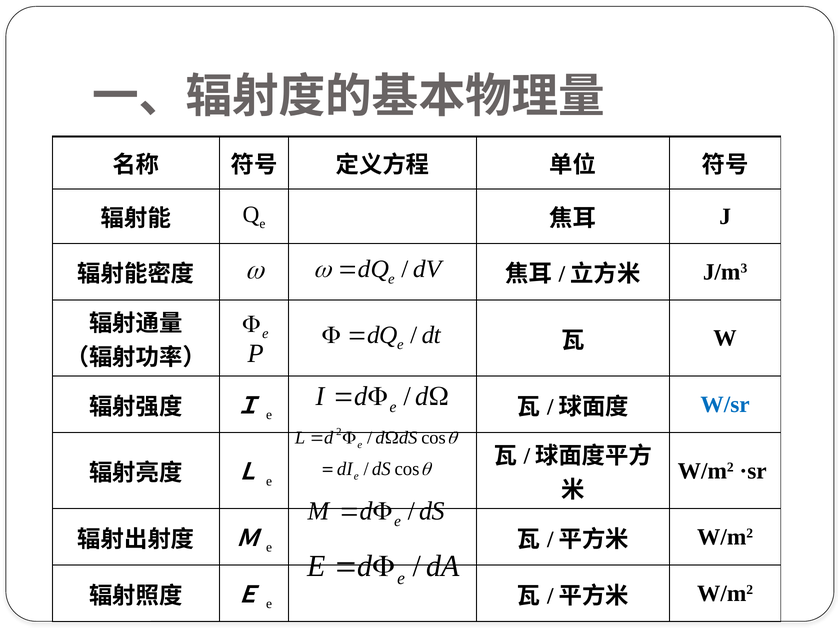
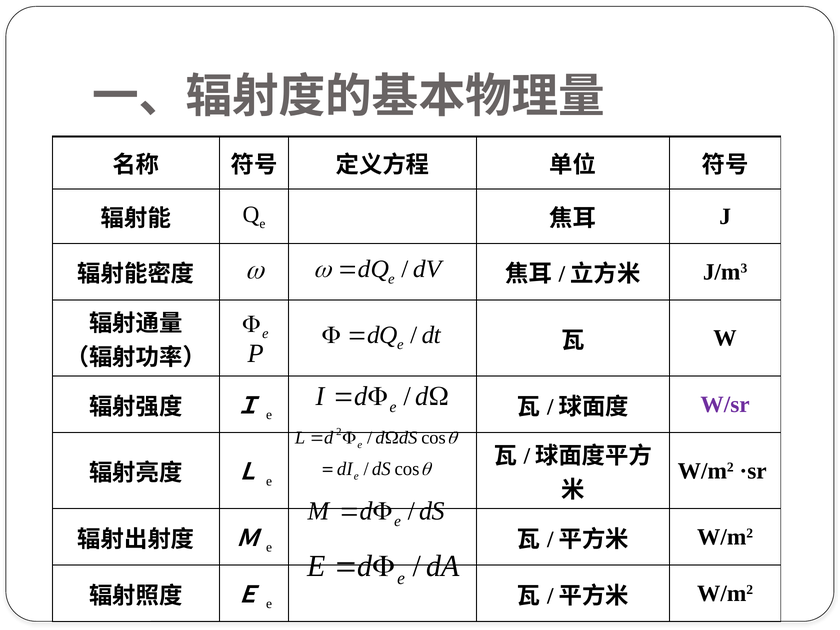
W/sr colour: blue -> purple (725, 405)
